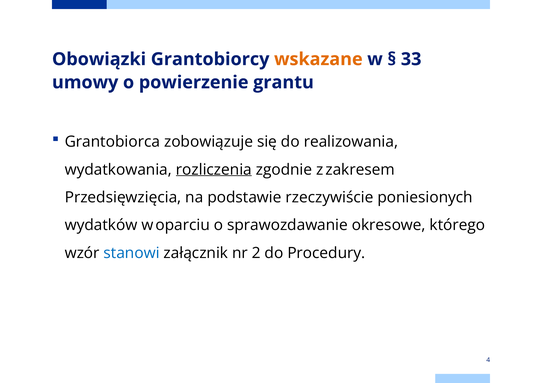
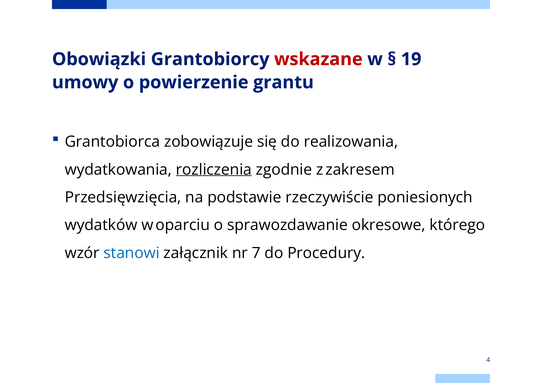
wskazane colour: orange -> red (318, 59)
33: 33 -> 19 (411, 59)
2: 2 -> 7 (256, 253)
